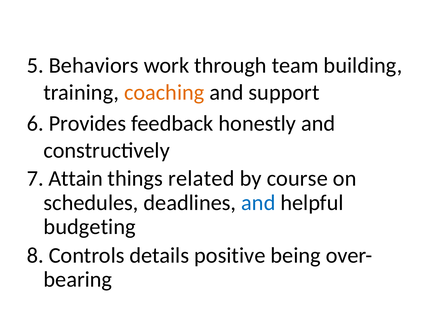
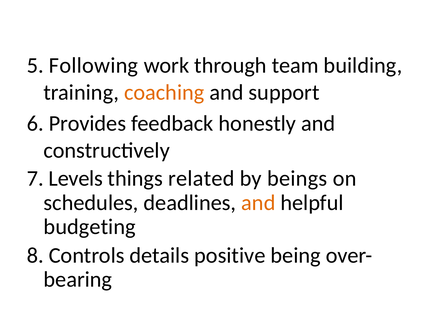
Behaviors: Behaviors -> Following (94, 66)
Attain: Attain -> Levels (76, 179)
course: course -> beings (297, 179)
and colour: blue -> orange (258, 203)
